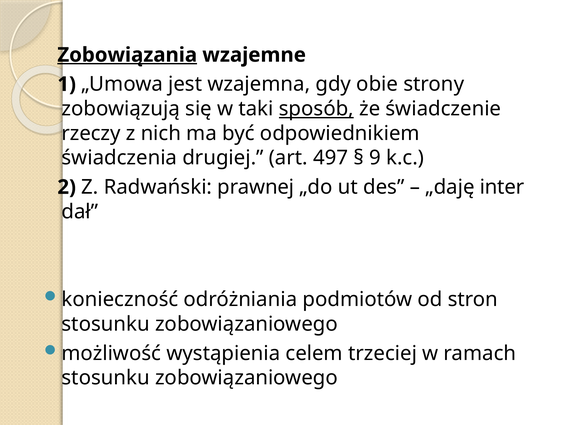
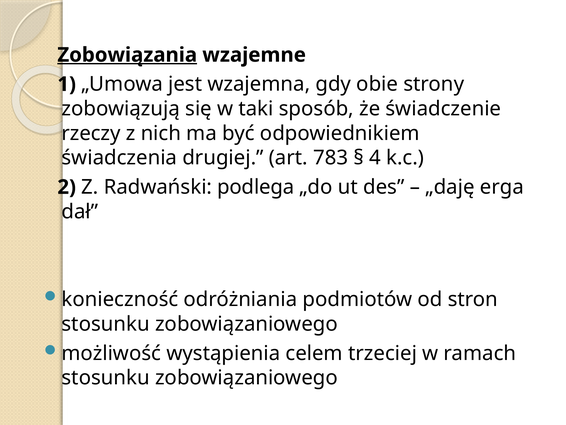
sposób underline: present -> none (316, 109)
497: 497 -> 783 (331, 158)
9: 9 -> 4 (375, 158)
prawnej: prawnej -> podlega (256, 187)
inter: inter -> erga (502, 187)
